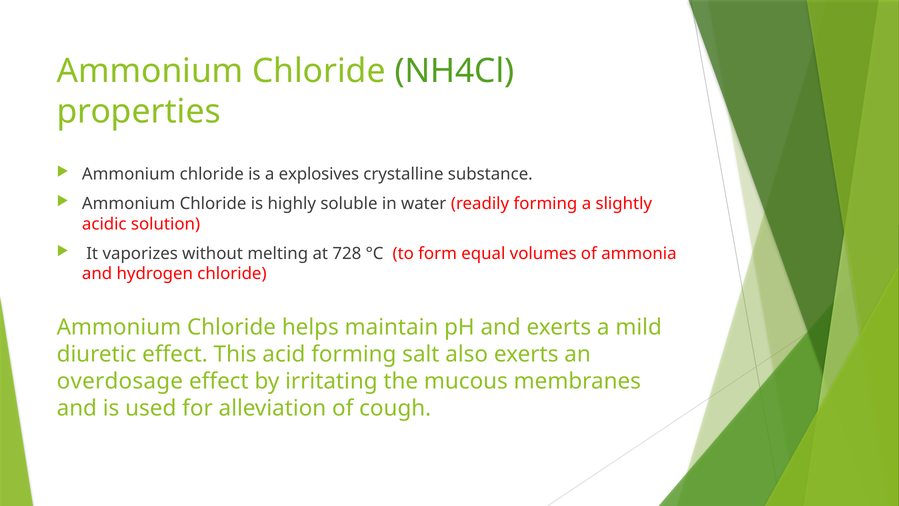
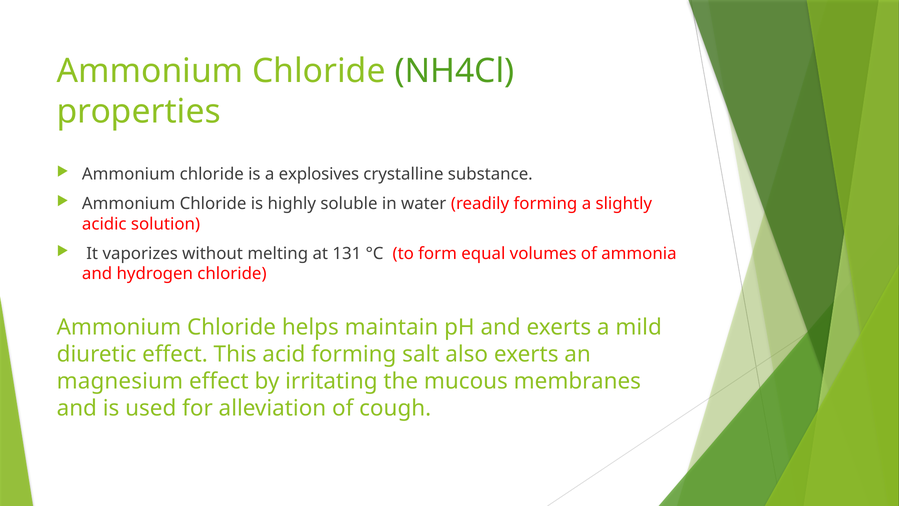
728: 728 -> 131 (347, 253)
overdosage: overdosage -> magnesium (120, 381)
